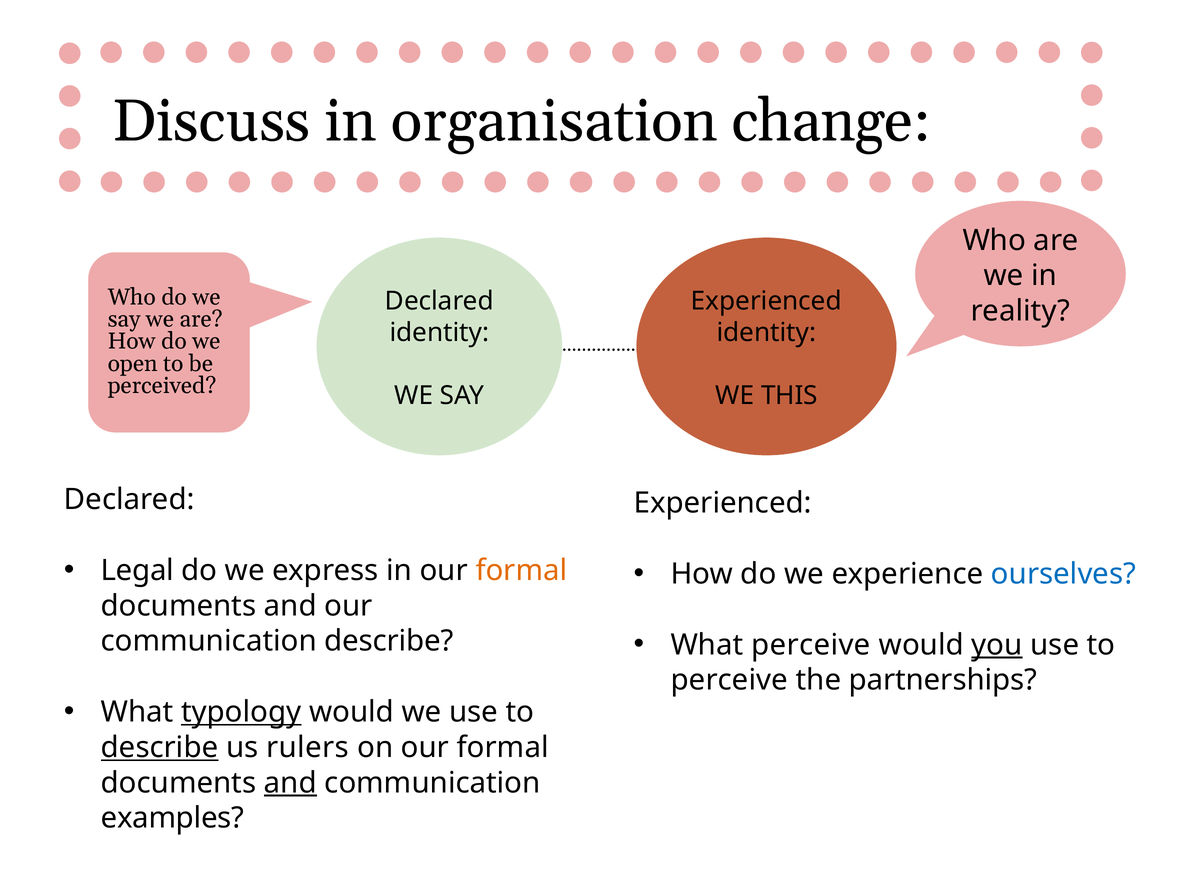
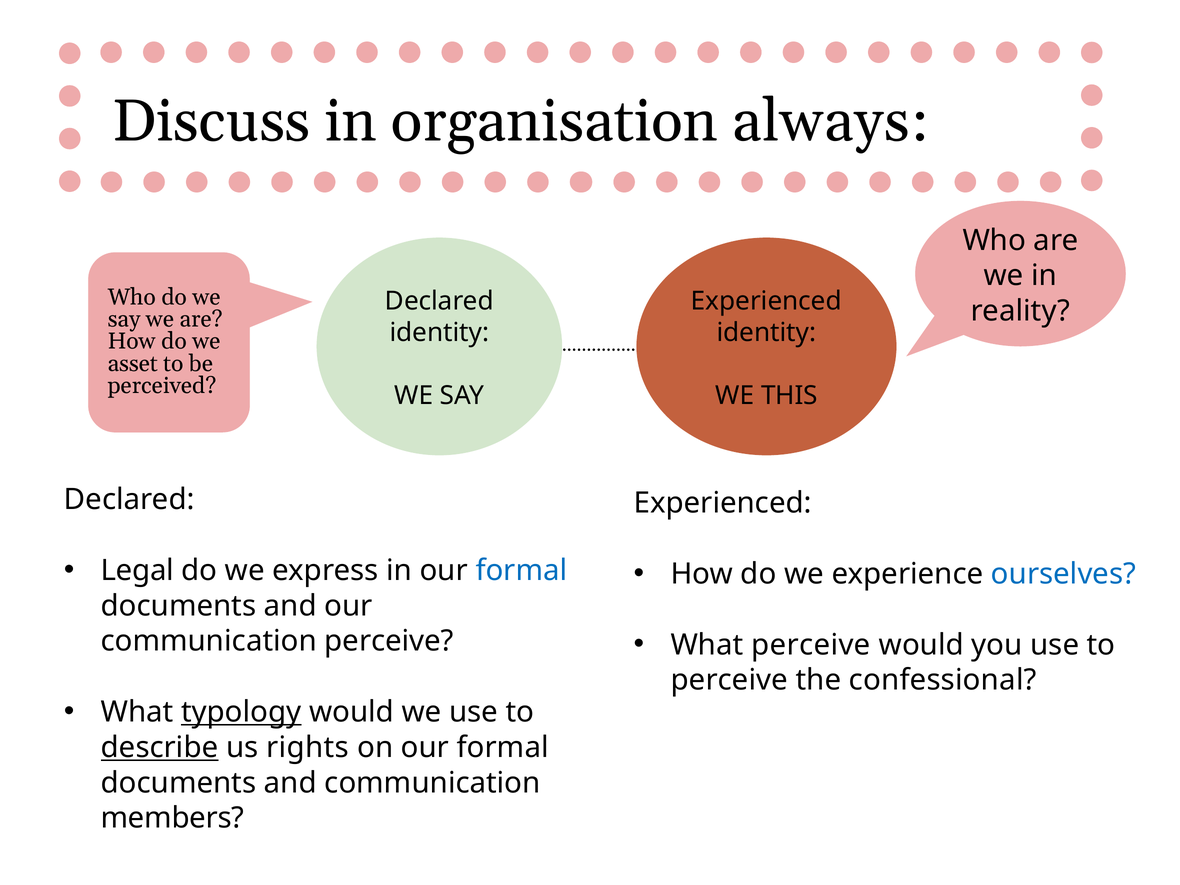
change: change -> always (830, 121)
open: open -> asset (133, 363)
formal colour: orange -> blue (521, 570)
you underline: present -> none (997, 645)
communication describe: describe -> perceive (389, 641)
partnerships: partnerships -> confessional (943, 680)
rulers: rulers -> rights (308, 747)
and underline: present -> none (290, 783)
examples: examples -> members (172, 818)
